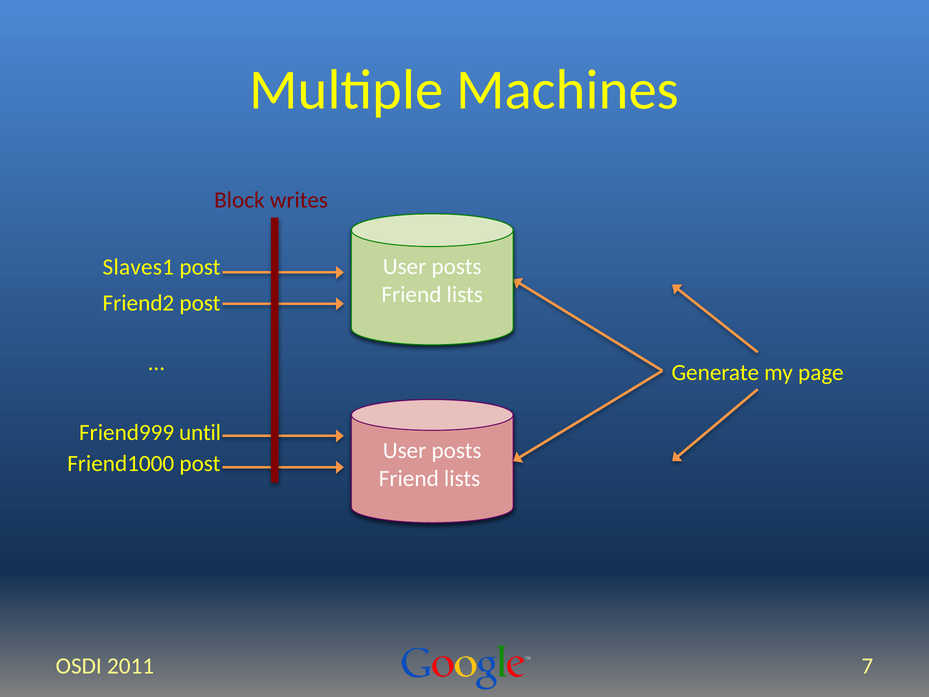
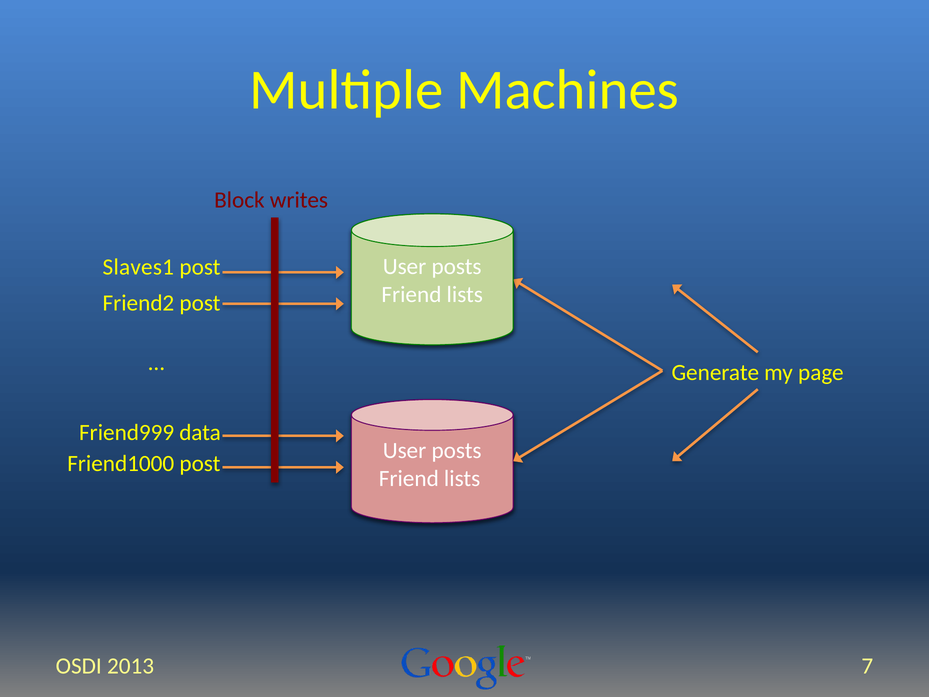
until: until -> data (200, 432)
2011: 2011 -> 2013 (131, 666)
